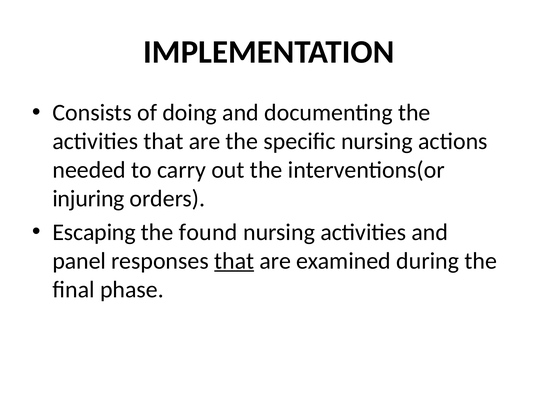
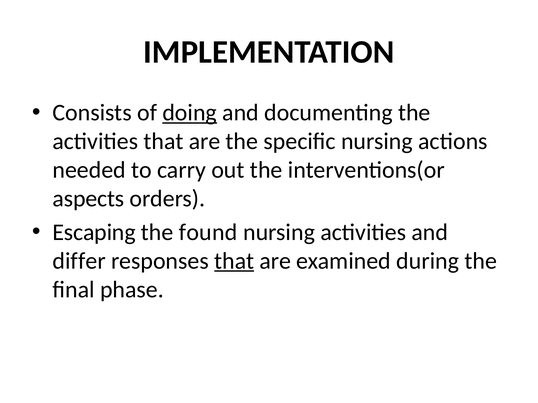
doing underline: none -> present (190, 113)
injuring: injuring -> aspects (88, 199)
panel: panel -> differ (79, 261)
